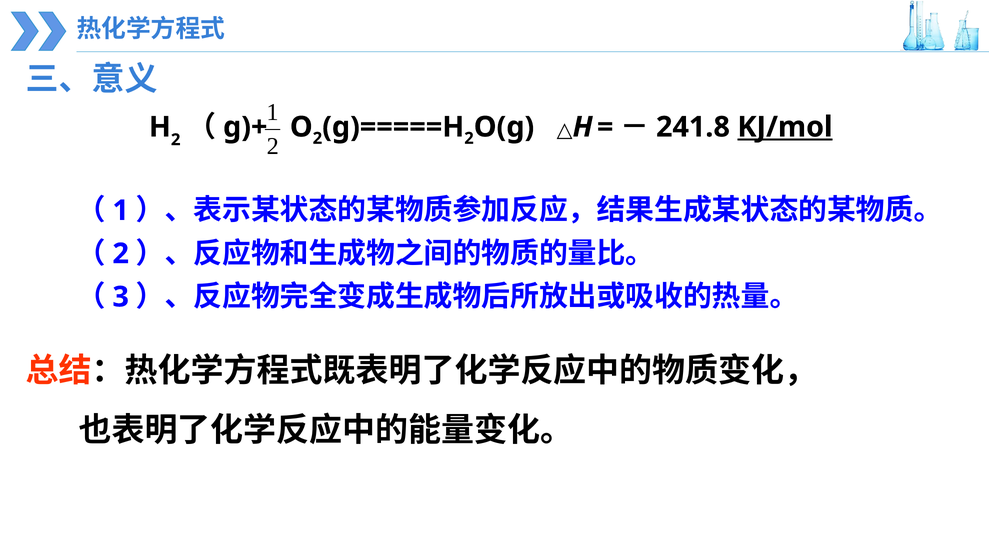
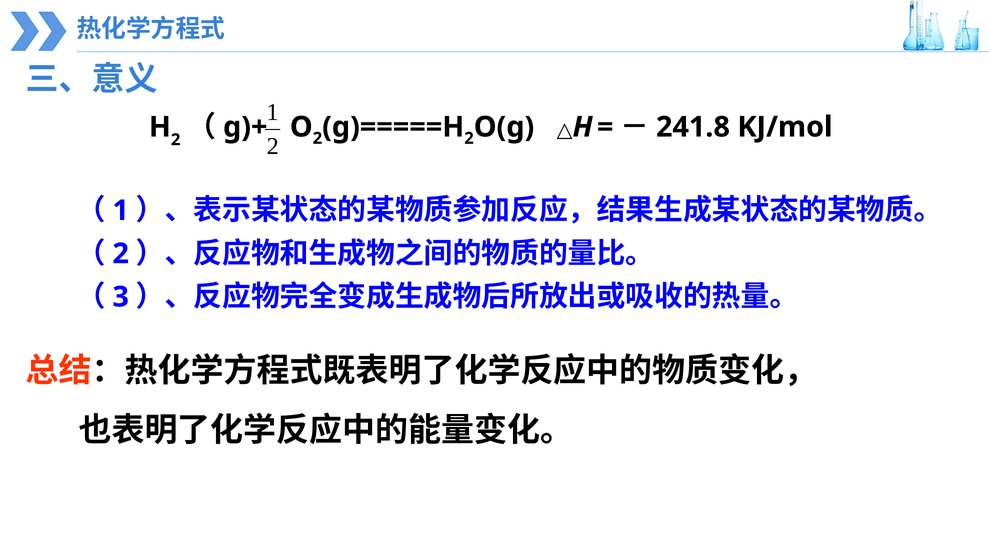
KJ/mol underline: present -> none (785, 127)
